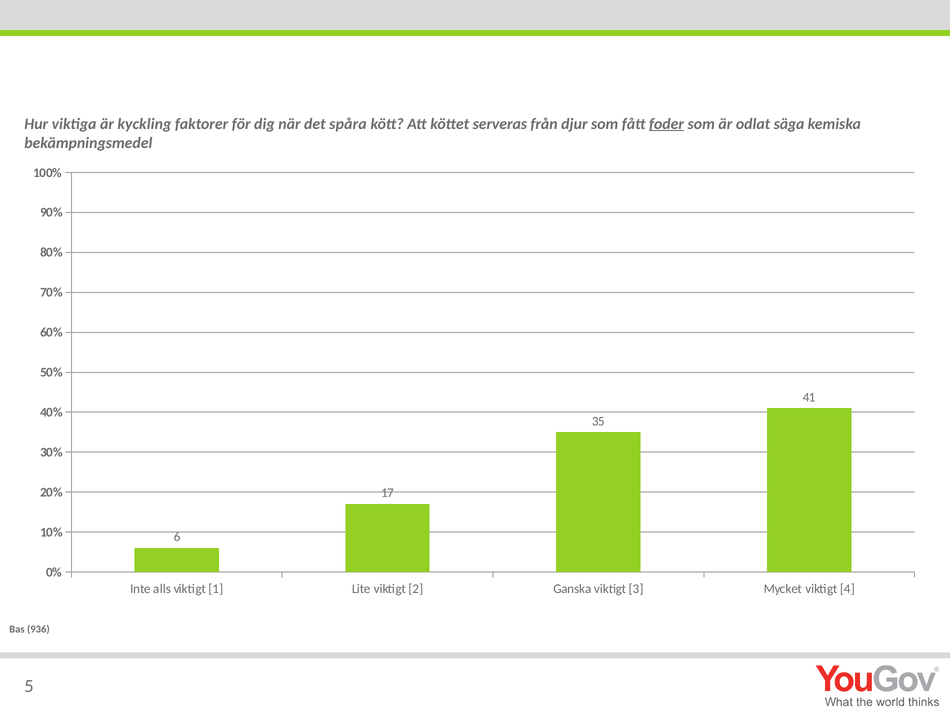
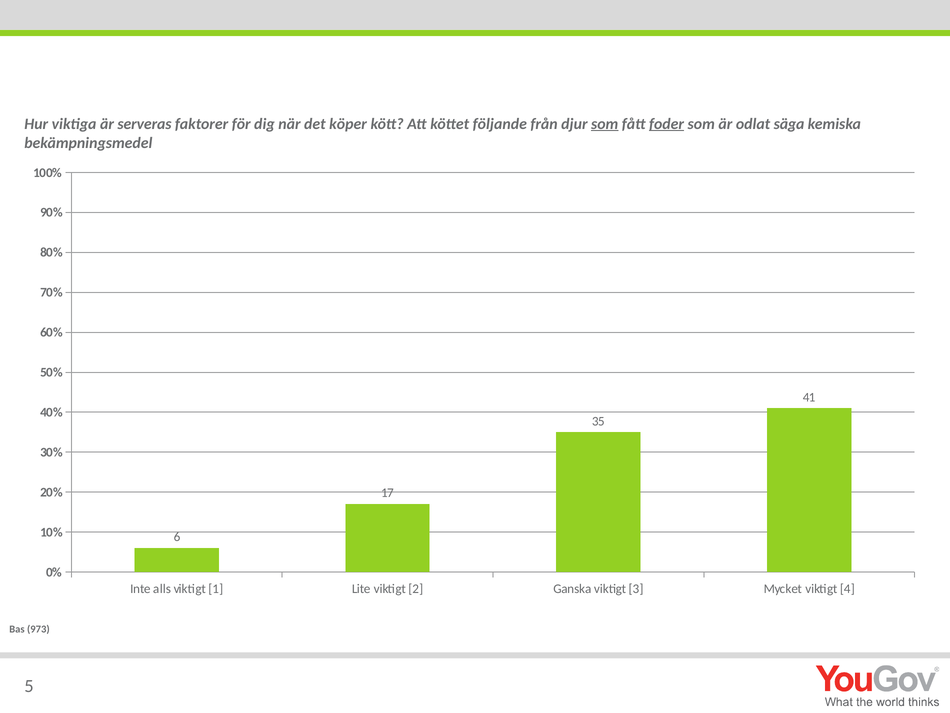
kyckling: kyckling -> serveras (144, 124)
spåra: spåra -> köper (348, 124)
serveras: serveras -> följande (500, 124)
som underline: none -> present (605, 124)
936: 936 -> 973 (38, 629)
